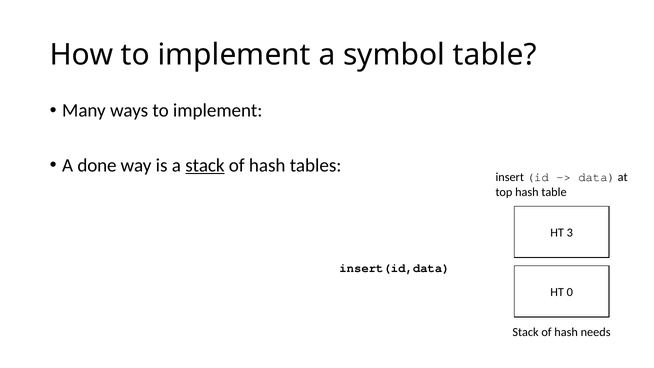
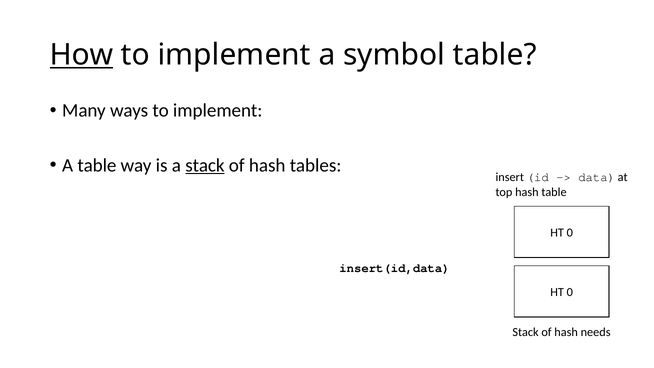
How underline: none -> present (82, 55)
A done: done -> table (97, 165)
3: 3 -> 0 (570, 233)
